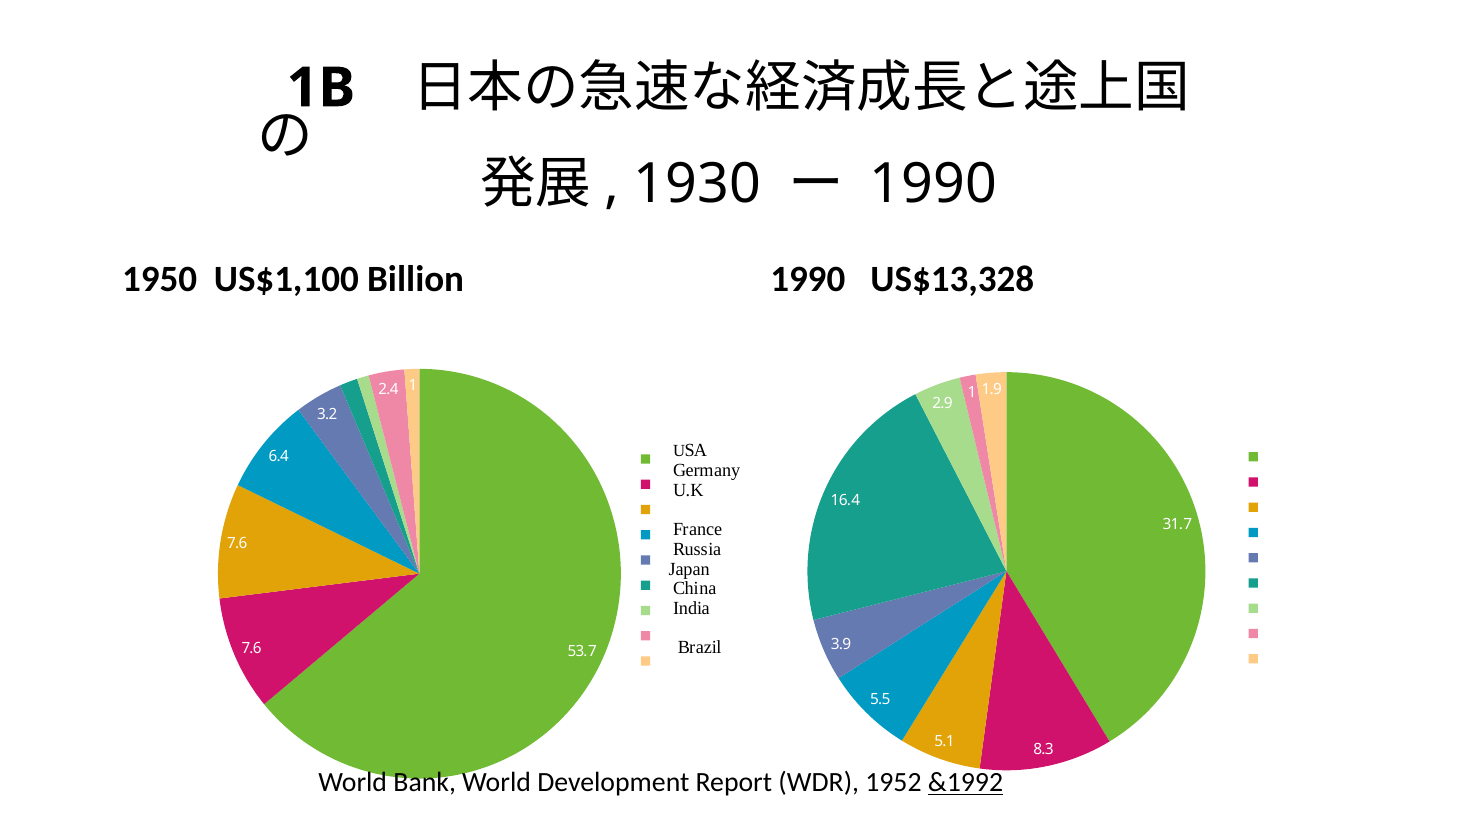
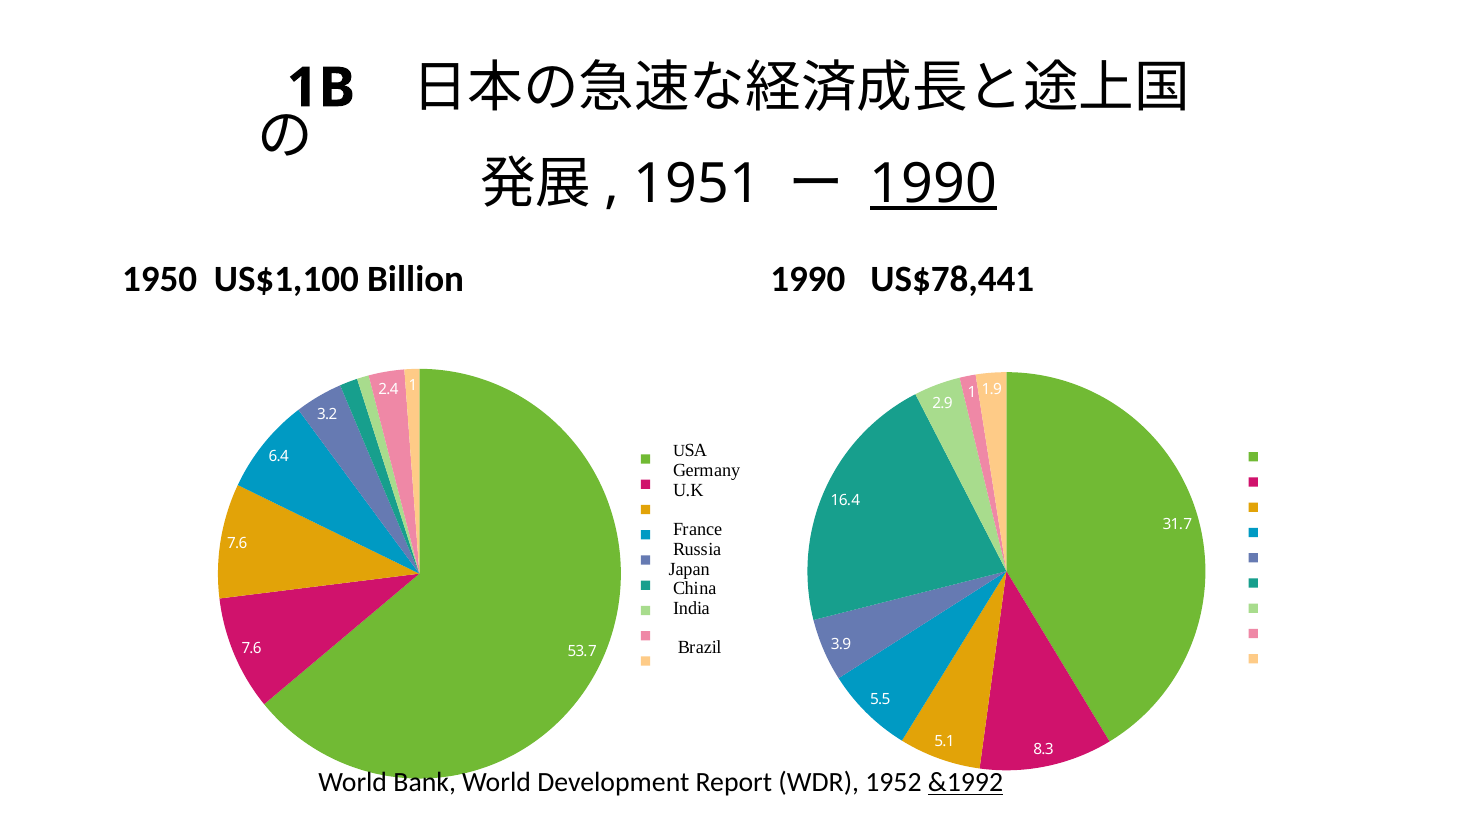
1930: 1930 -> 1951 (697, 184)
1990 underline: none -> present (933, 184)
US$13,328: US$13,328 -> US$78,441 (952, 279)
